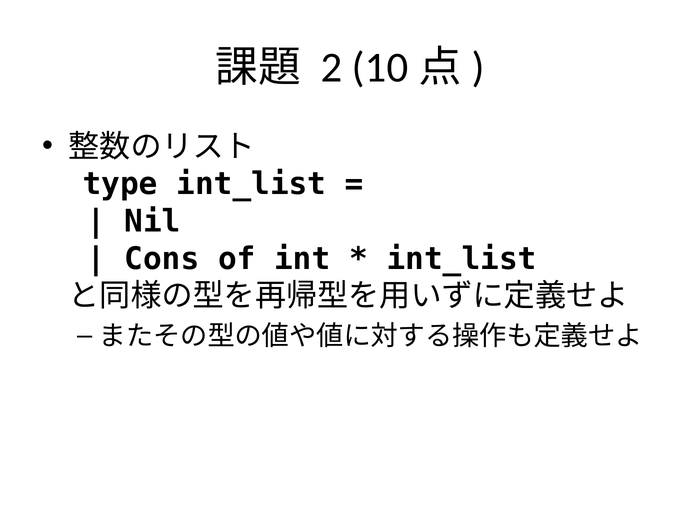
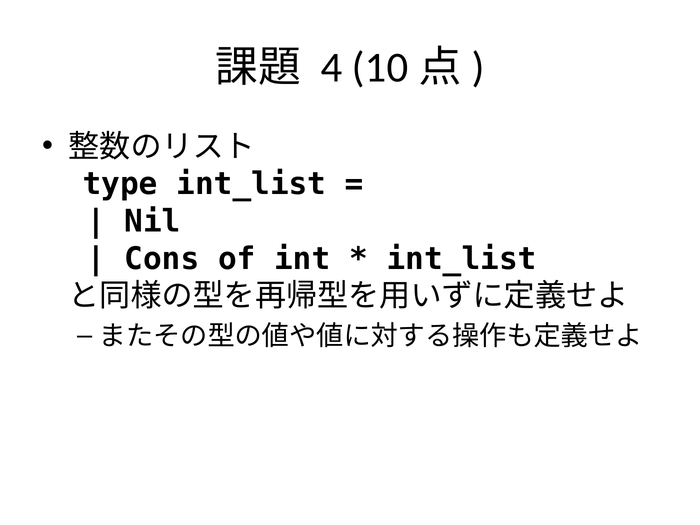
2: 2 -> 4 (332, 68)
